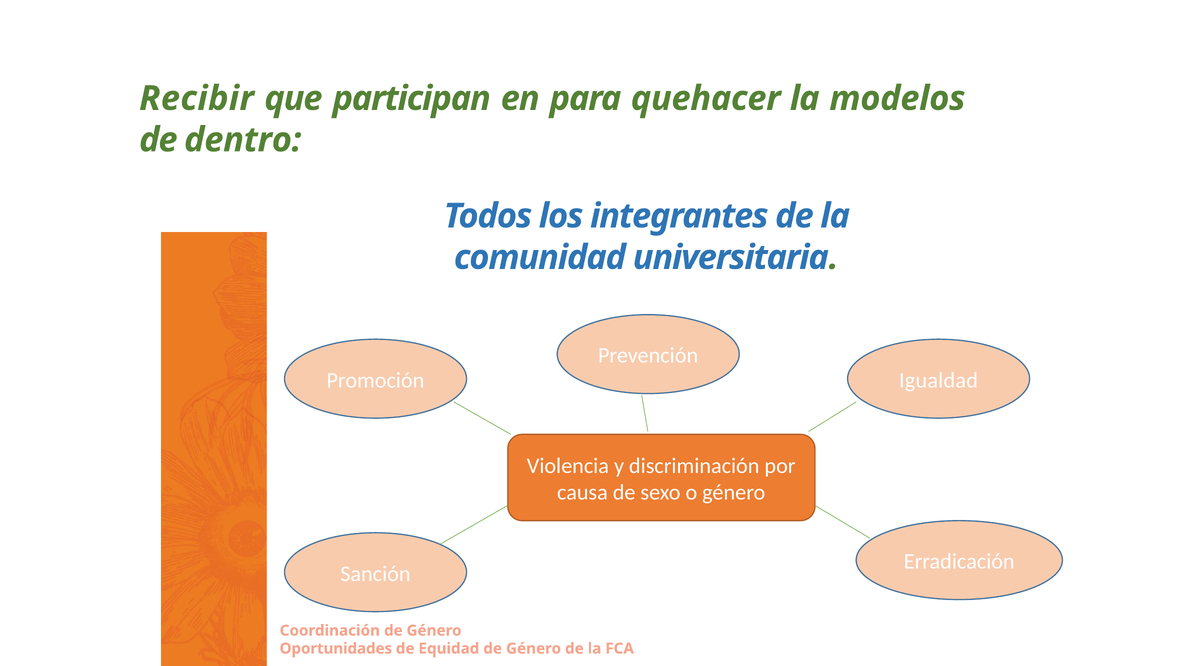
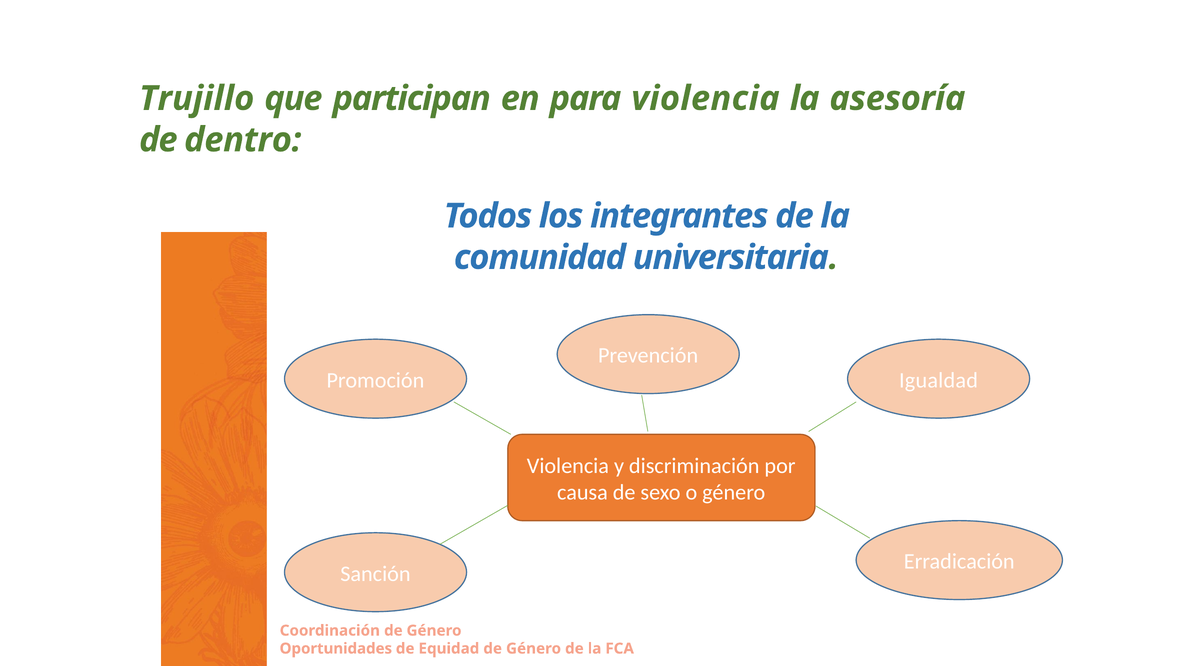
Recibir: Recibir -> Trujillo (197, 98)
para quehacer: quehacer -> violencia (705, 98)
modelos: modelos -> asesoría (897, 98)
